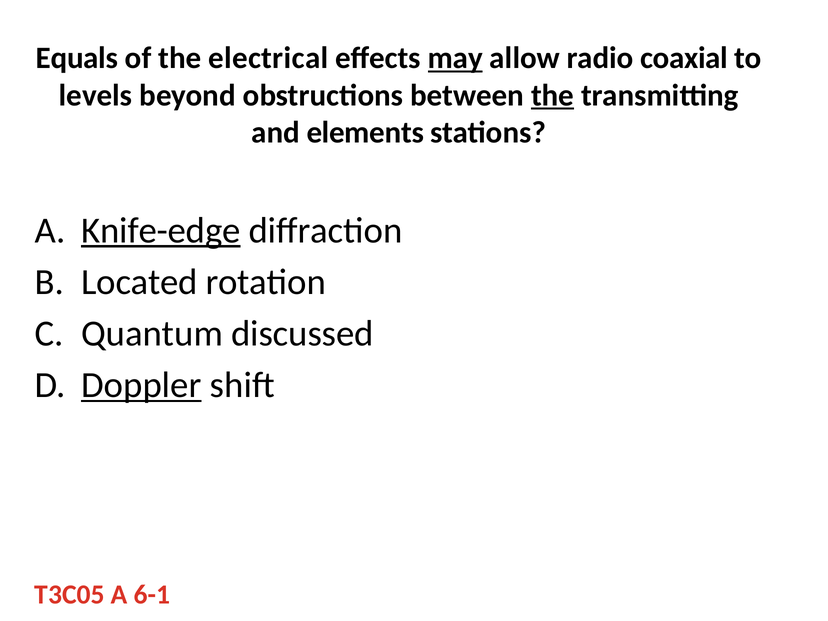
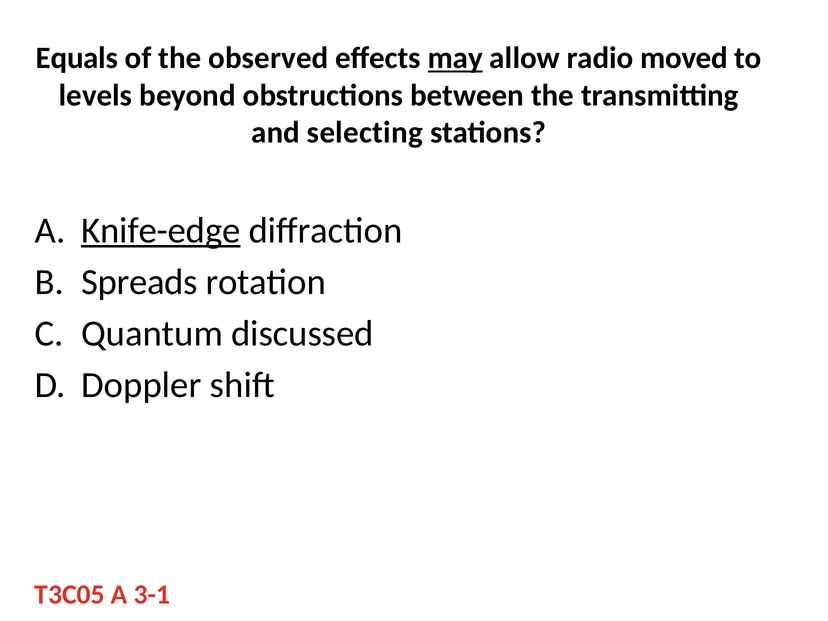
electrical: electrical -> observed (268, 58)
coaxial: coaxial -> moved (684, 58)
the underline: present -> none (553, 95)
elements: elements -> selecting (365, 133)
Located: Located -> Spreads (139, 282)
Doppler underline: present -> none (141, 385)
6-1: 6-1 -> 3-1 (152, 595)
